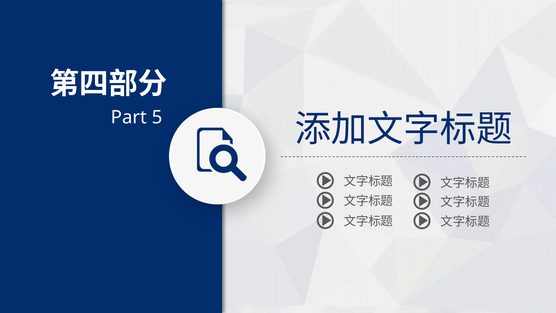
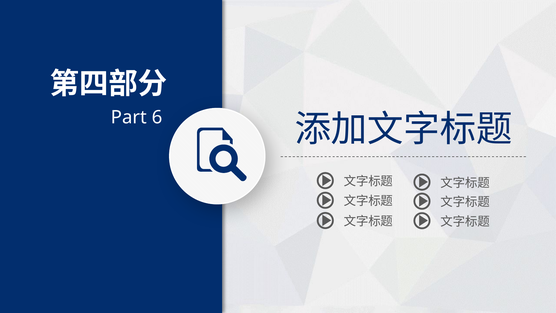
5: 5 -> 6 (157, 117)
